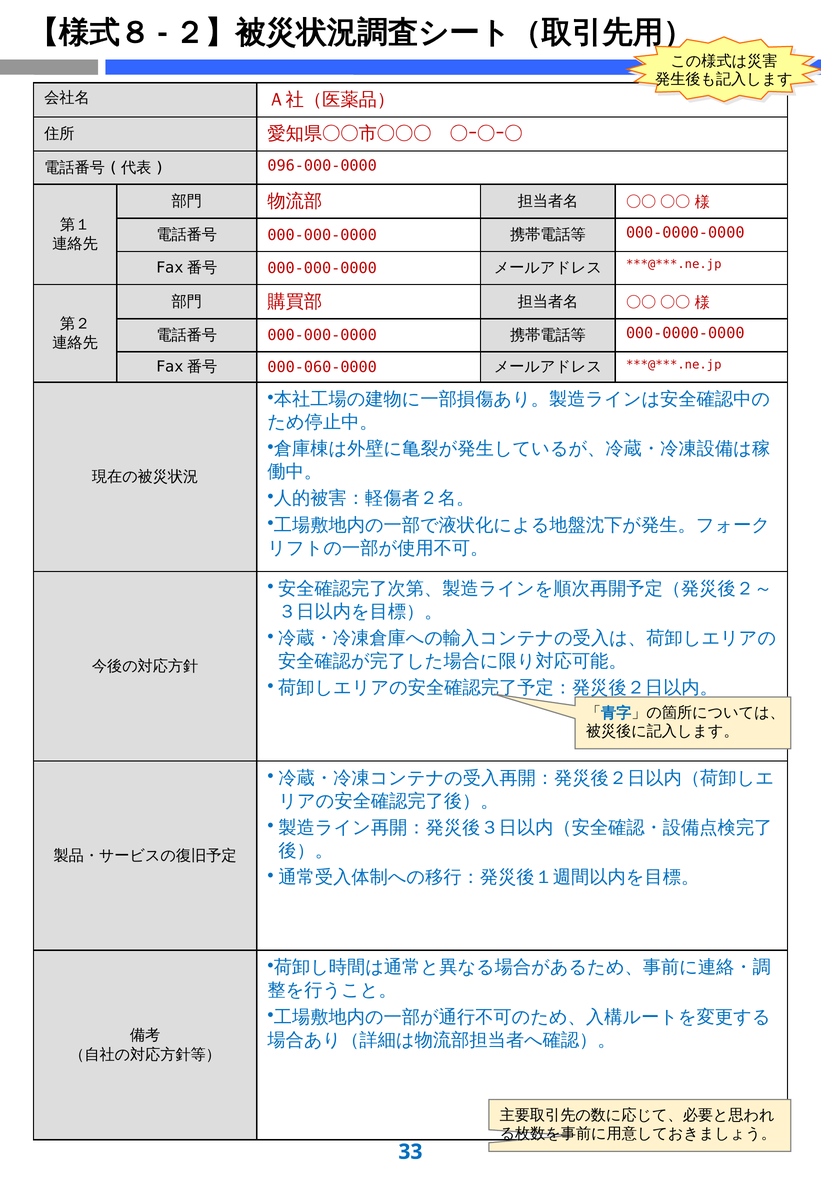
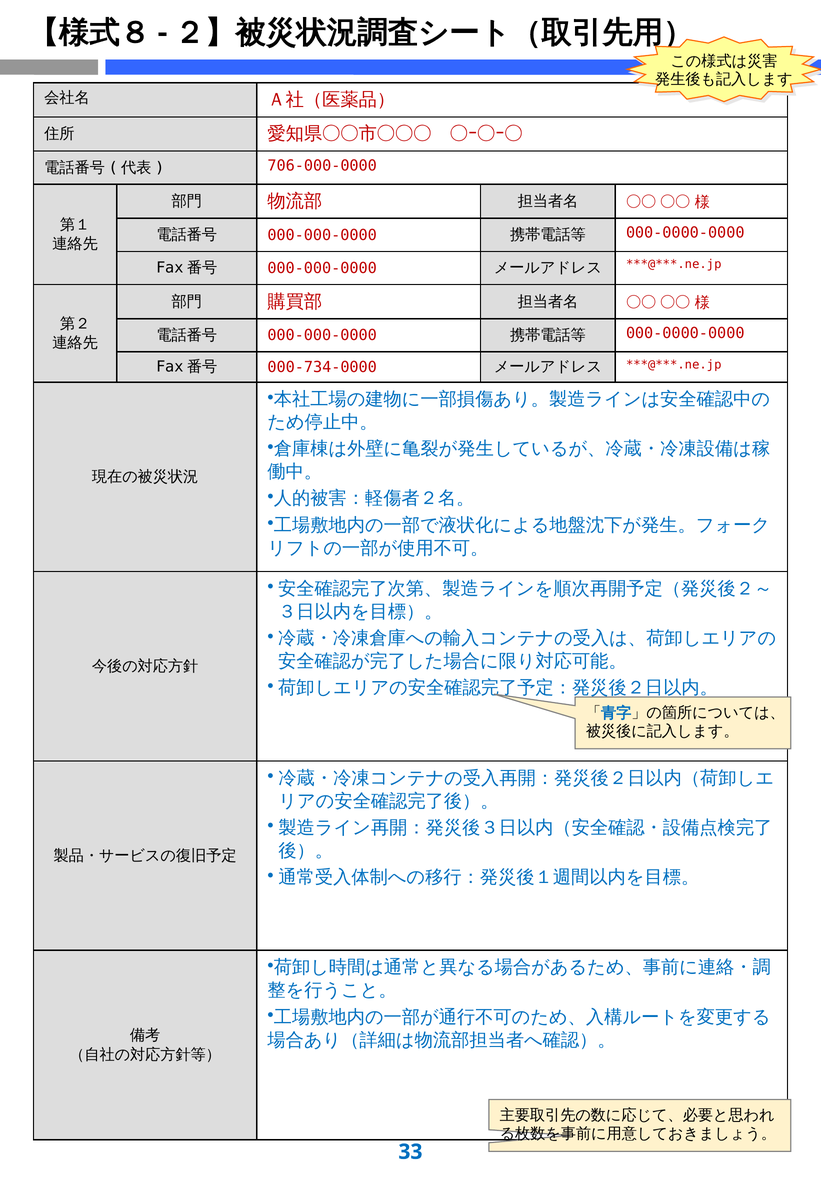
096-000-0000: 096-000-0000 -> 706-000-0000 (322, 166)
000-060-0000: 000-060-0000 -> 000-734-0000 (322, 367)
